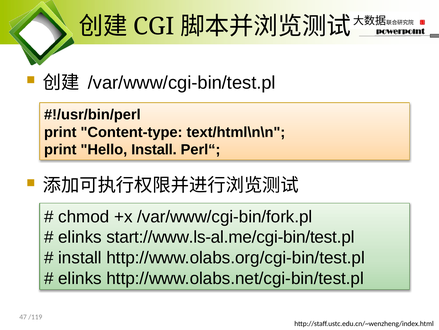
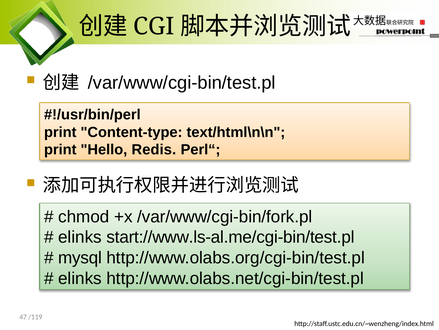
Hello Install: Install -> Redis (154, 149)
install: install -> mysql (80, 257)
